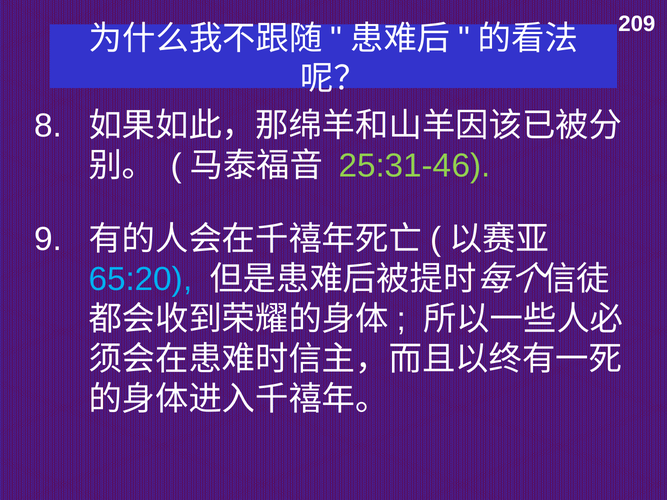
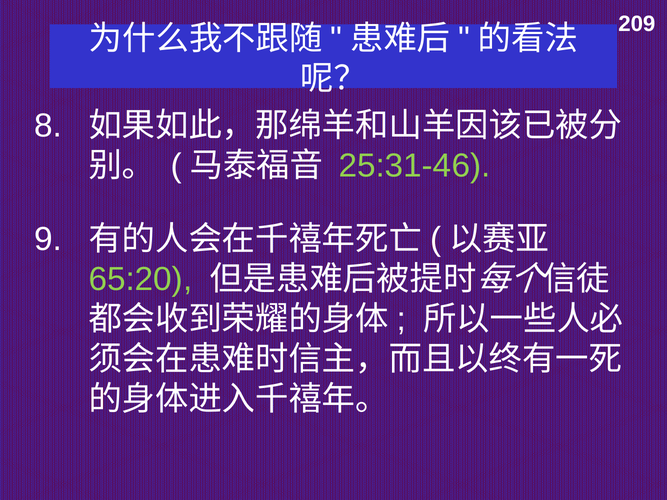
65:20 colour: light blue -> light green (140, 280)
